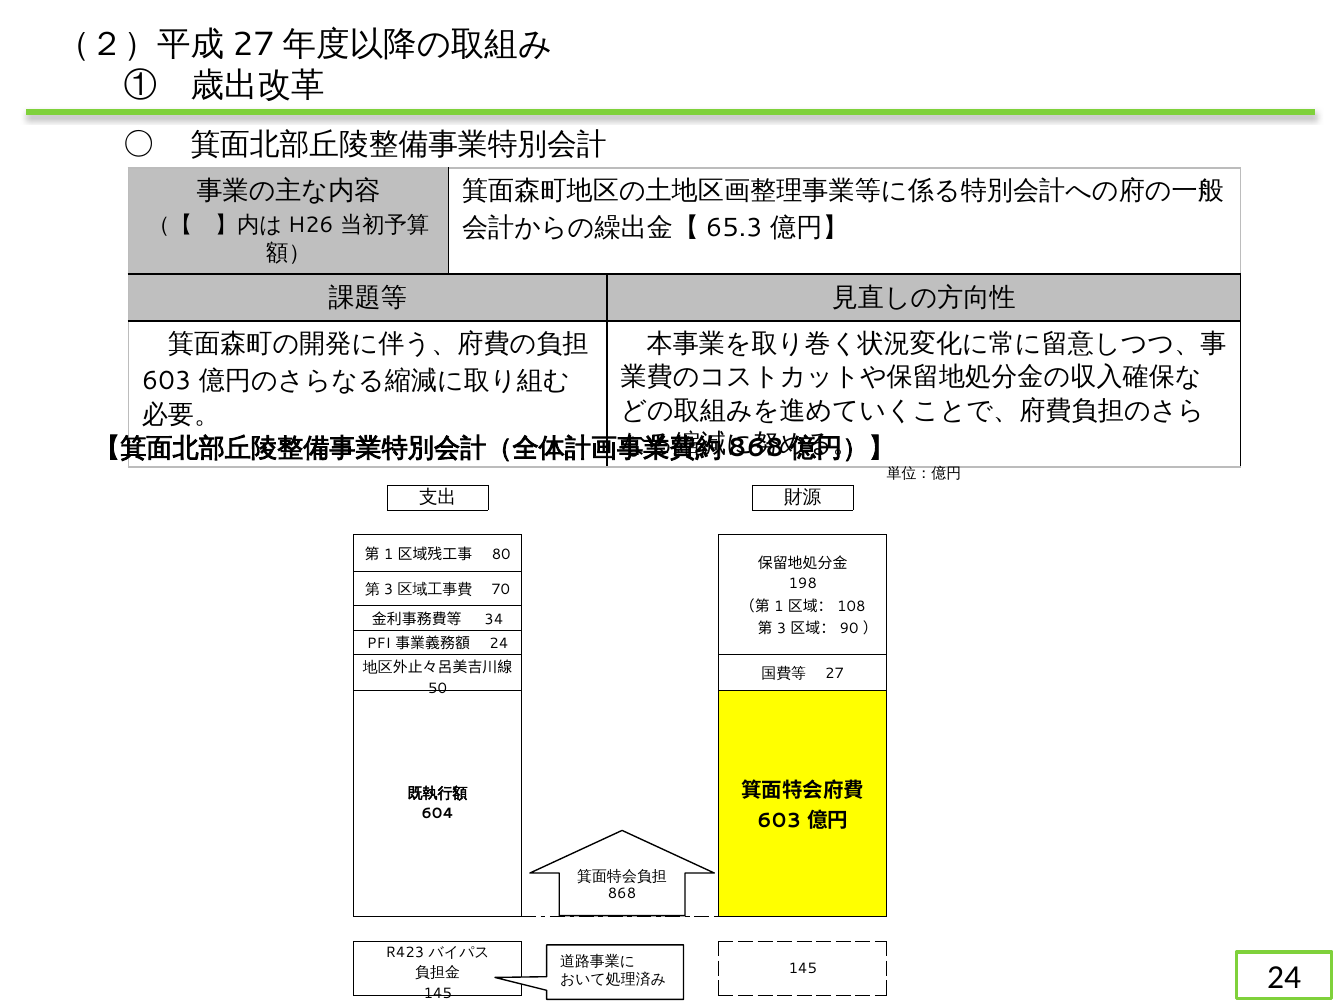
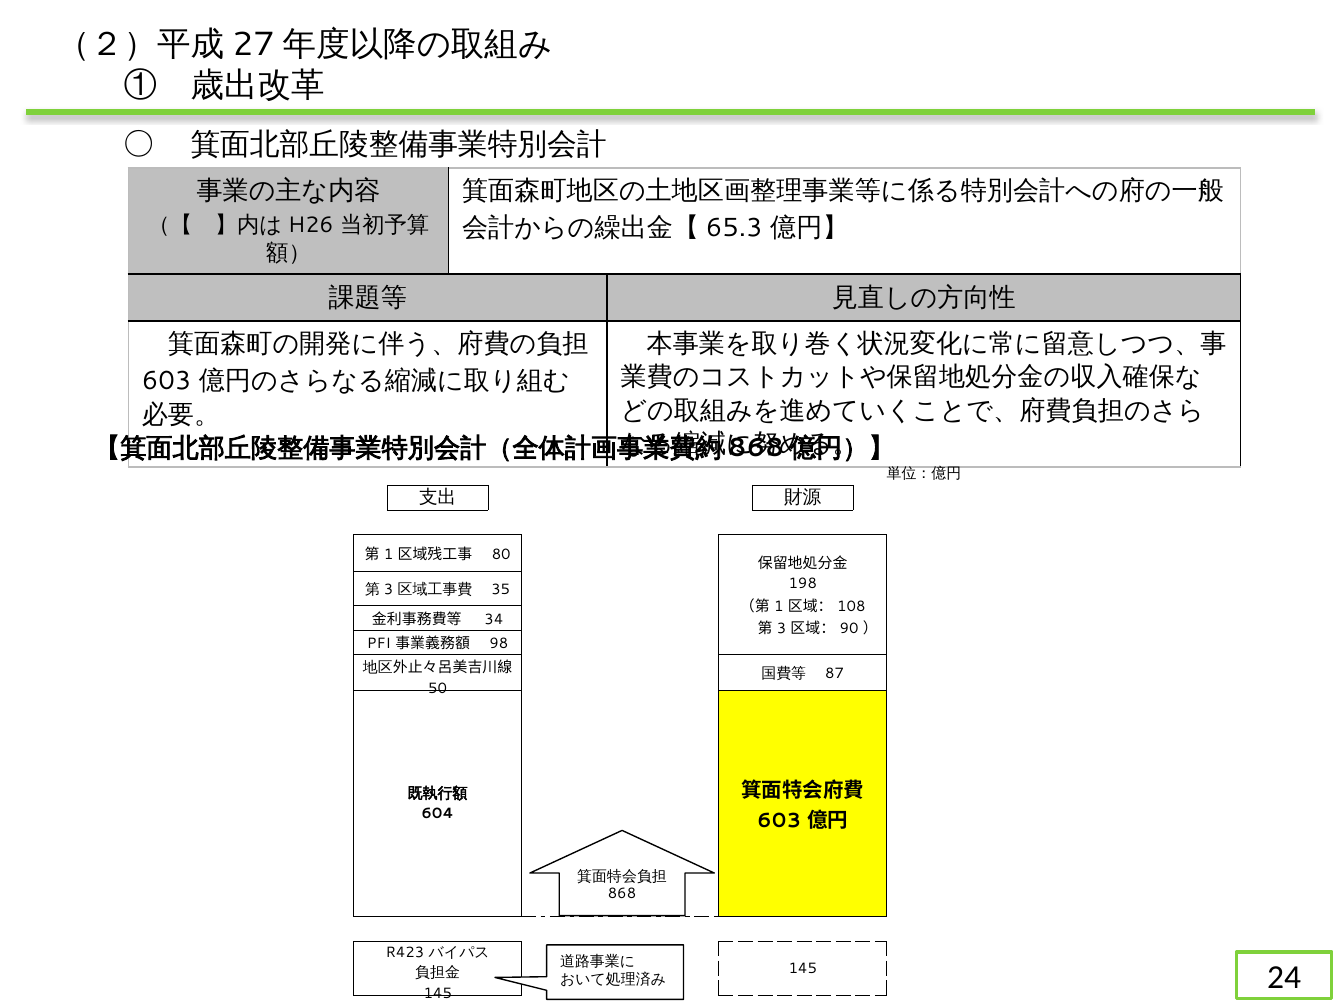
70: 70 -> 35 (501, 589)
24: 24 -> 98 (499, 644)
27: 27 -> 87 (835, 673)
